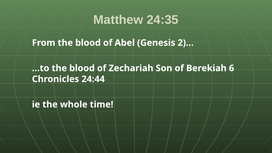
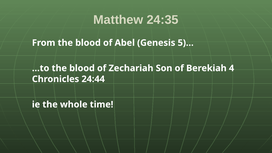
2)…: 2)… -> 5)… (186, 43)
6: 6 -> 4 (232, 68)
